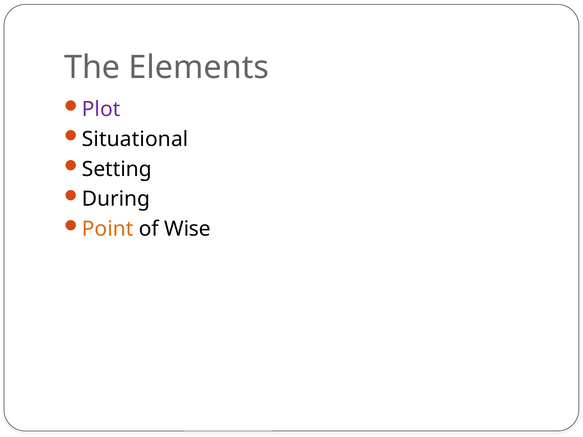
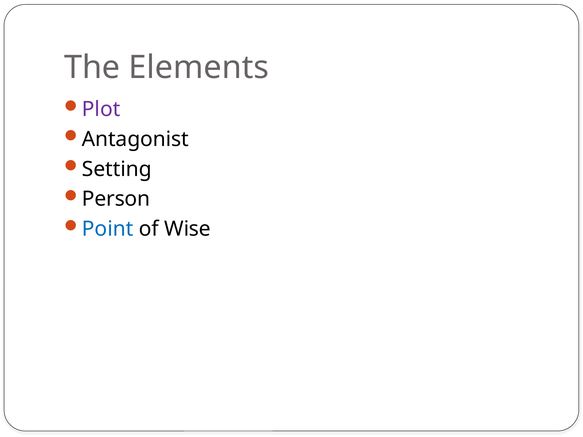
Situational: Situational -> Antagonist (135, 139)
During: During -> Person (116, 199)
Point colour: orange -> blue (108, 229)
